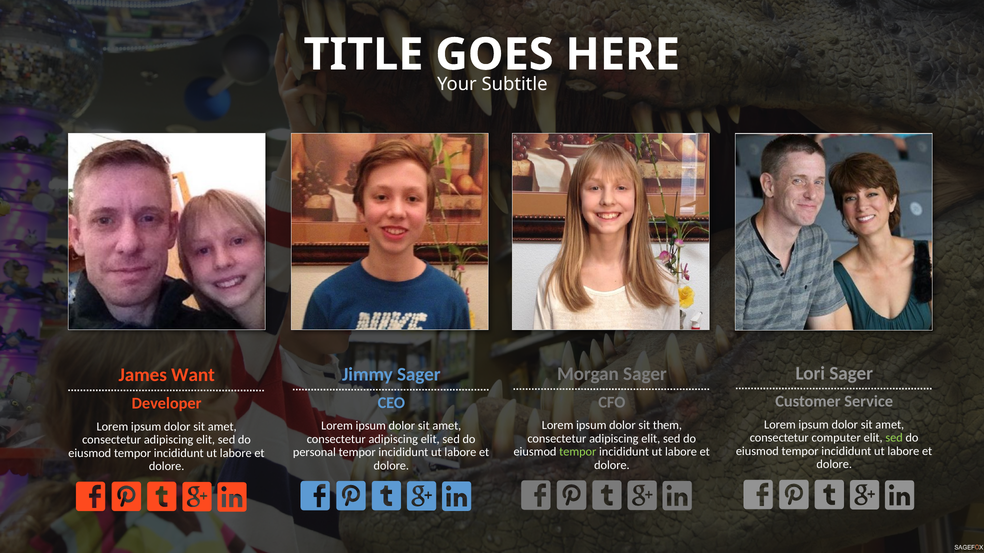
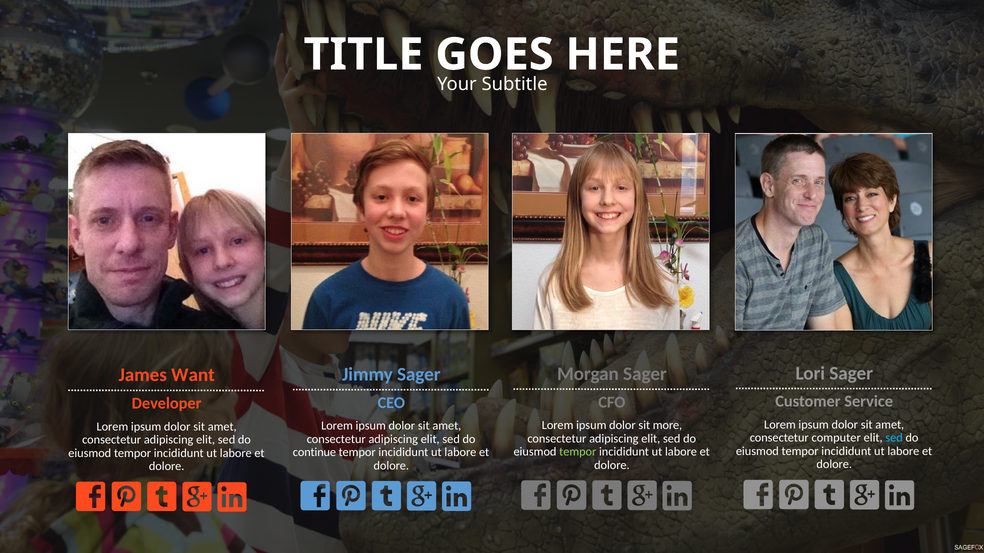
them: them -> more (667, 426)
sed colour: light green -> light blue (894, 438)
personal: personal -> continue (314, 453)
